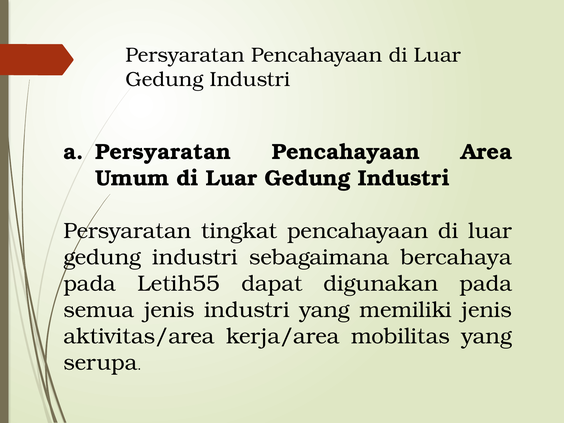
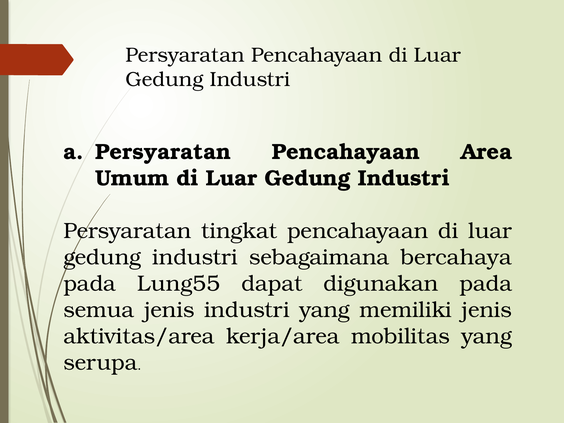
Letih55: Letih55 -> Lung55 (179, 284)
